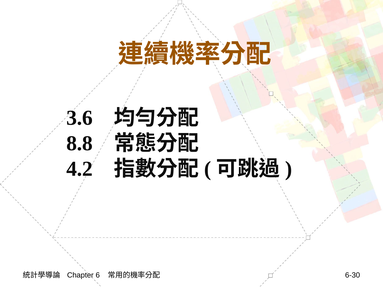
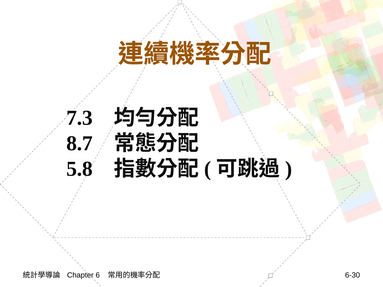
3.6: 3.6 -> 7.3 (80, 118)
8.8: 8.8 -> 8.7 (80, 143)
4.2: 4.2 -> 5.8 (80, 169)
